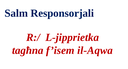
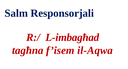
L-jipprietka: L-jipprietka -> L-imbagħad (72, 37)
